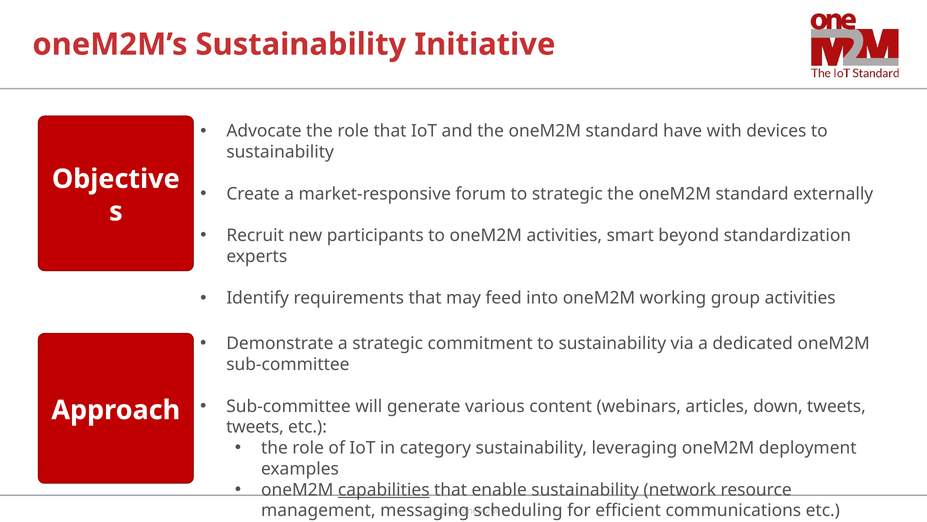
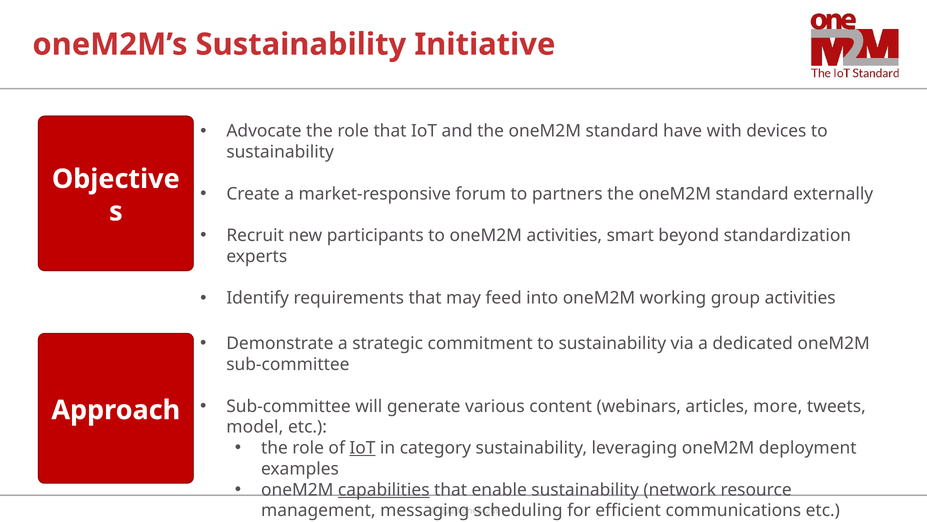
to strategic: strategic -> partners (567, 194)
down: down -> more (778, 406)
tweets: tweets -> model (255, 427)
IoT underline: none -> present (362, 448)
